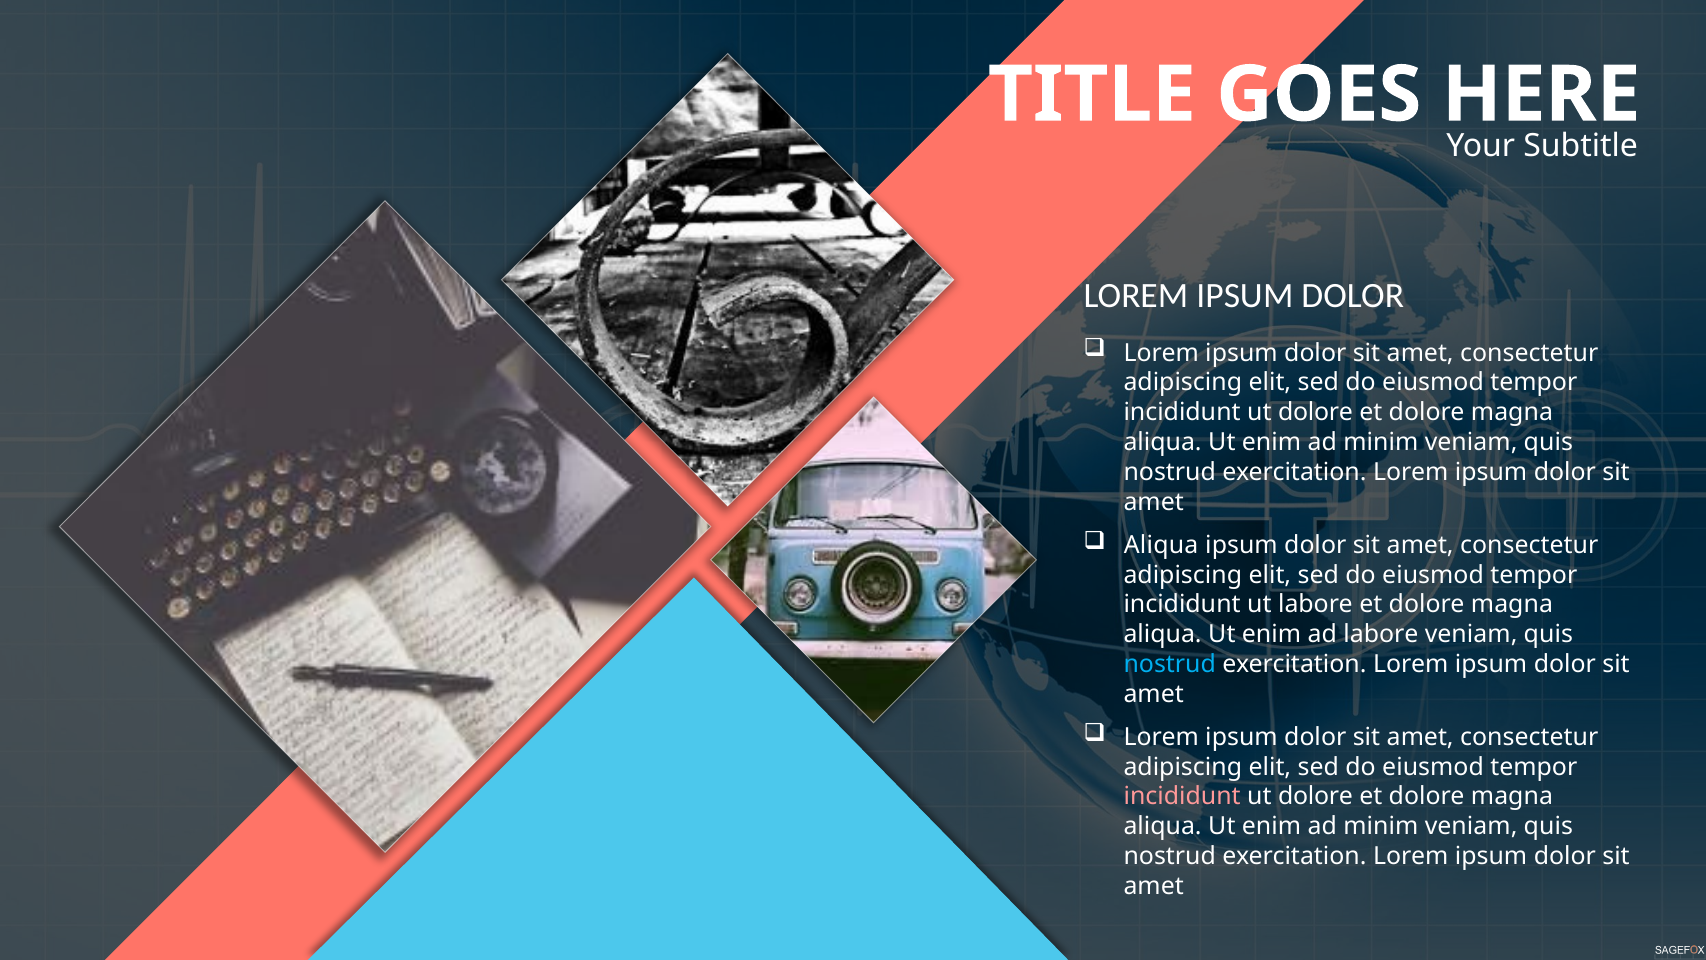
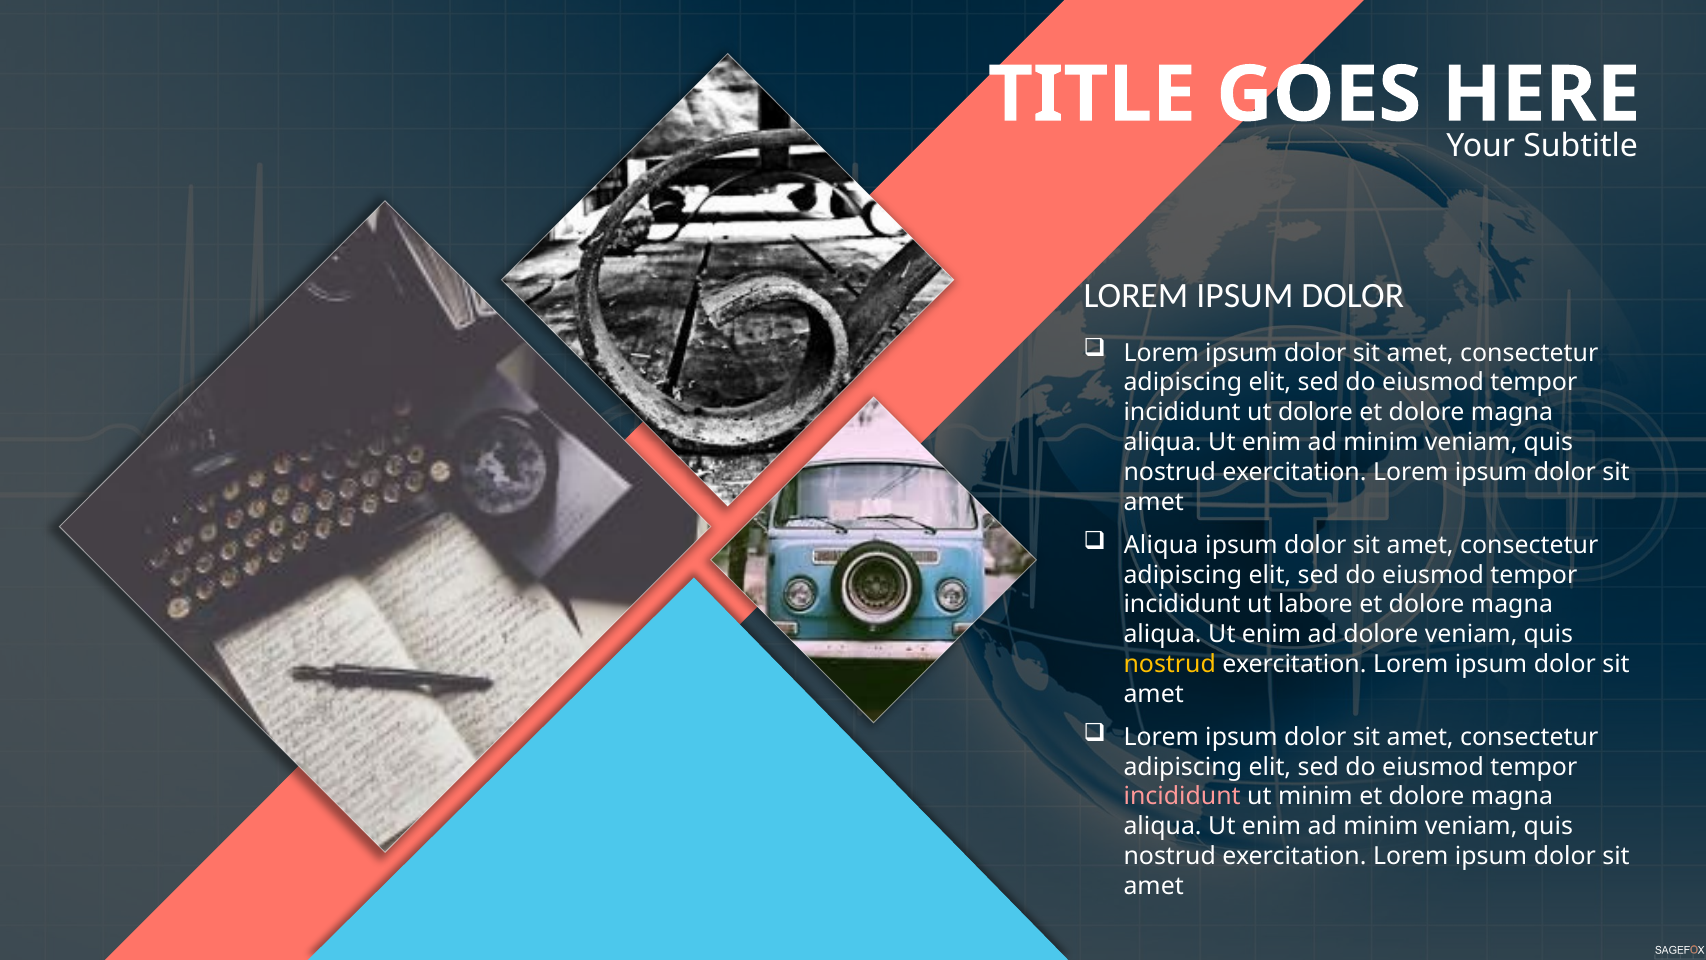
ad labore: labore -> dolore (1381, 634)
nostrud colour: light blue -> yellow (1170, 664)
dolore: dolore -> minim (1315, 796)
